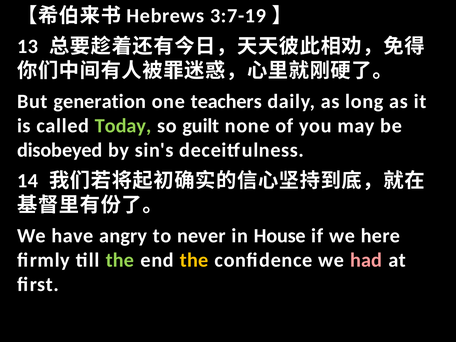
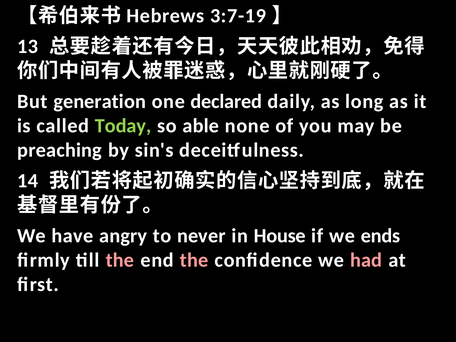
teachers: teachers -> declared (226, 102)
guilt: guilt -> able (201, 126)
disobeyed: disobeyed -> preaching (60, 150)
here: here -> ends (381, 236)
the colour: light green -> pink (120, 260)
the colour: yellow -> pink (194, 260)
